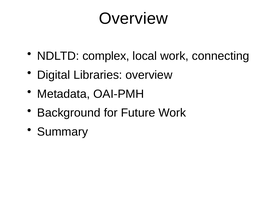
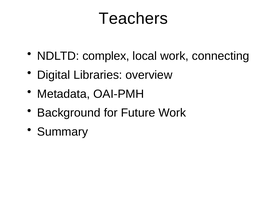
Overview: Overview -> Teachers (133, 19)
